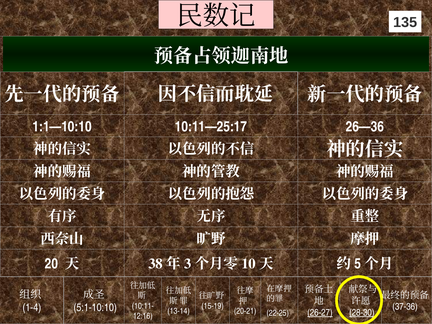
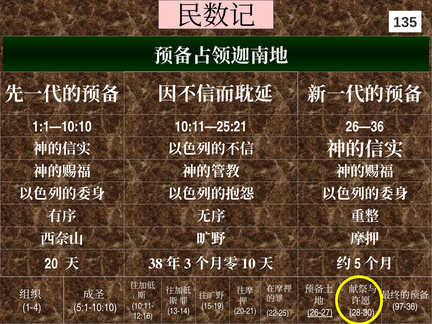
10:11—25:17: 10:11—25:17 -> 10:11—25:21 (211, 127)
37-36: 37-36 -> 97-36 (405, 307)
28-30 underline: present -> none (362, 313)
